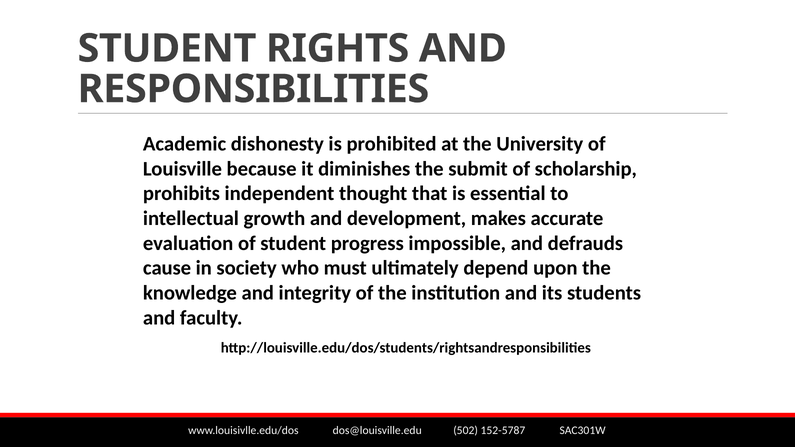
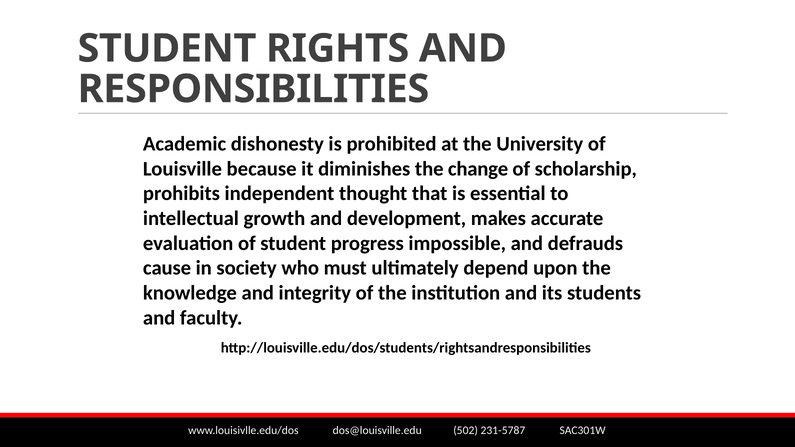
submit: submit -> change (478, 169)
152-5787: 152-5787 -> 231-5787 (503, 431)
